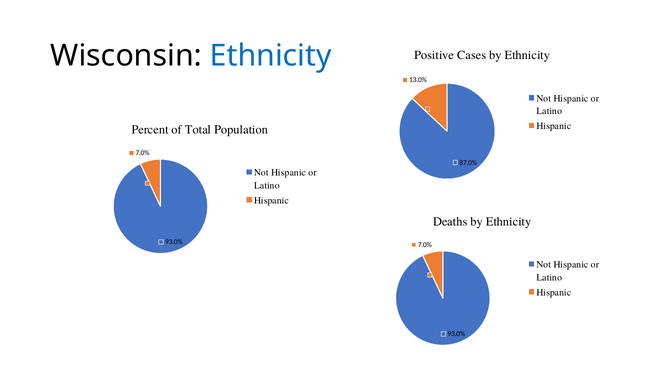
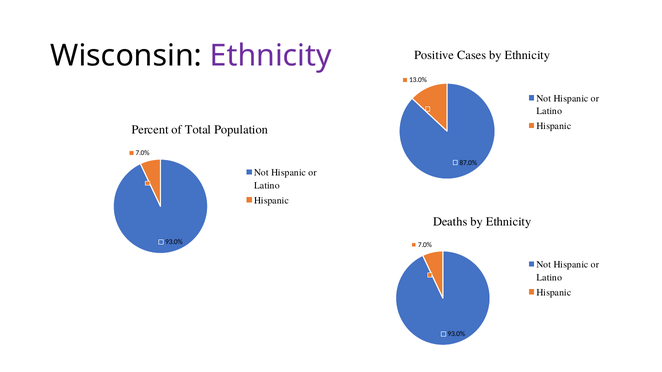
Ethnicity colour: blue -> purple (271, 56)
